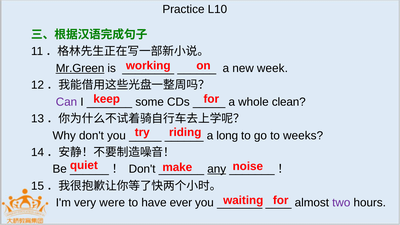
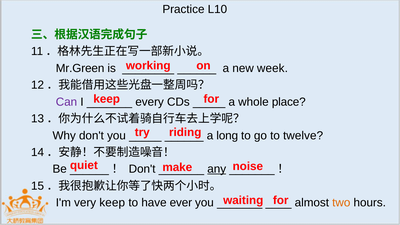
Mr.Green underline: present -> none (80, 68)
some: some -> every (150, 102)
clean: clean -> place (289, 102)
weeks: weeks -> twelve (303, 135)
very were: were -> keep (112, 203)
two colour: purple -> orange (341, 203)
